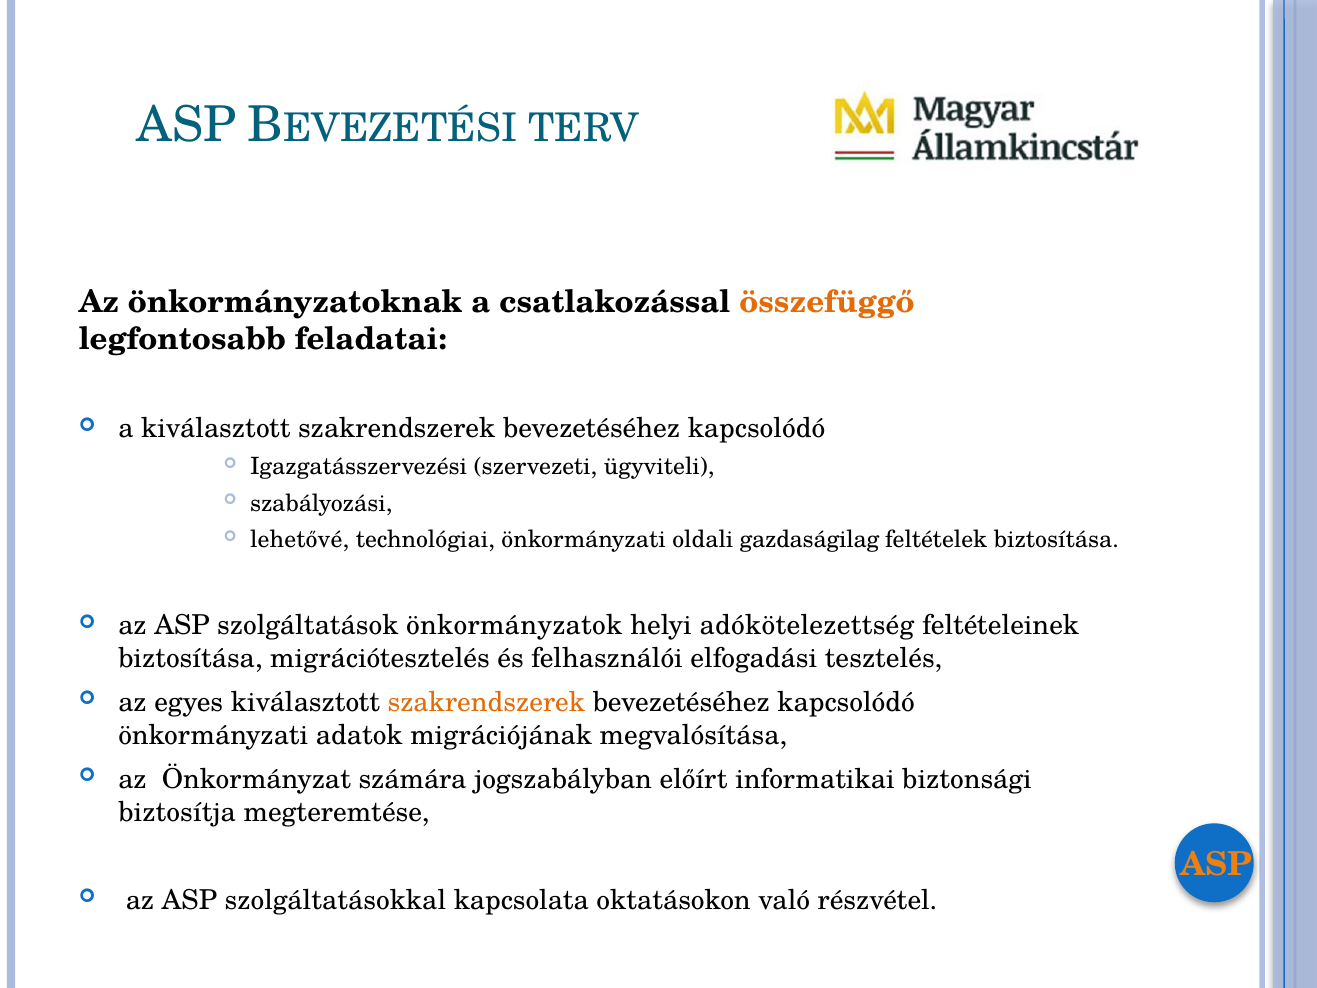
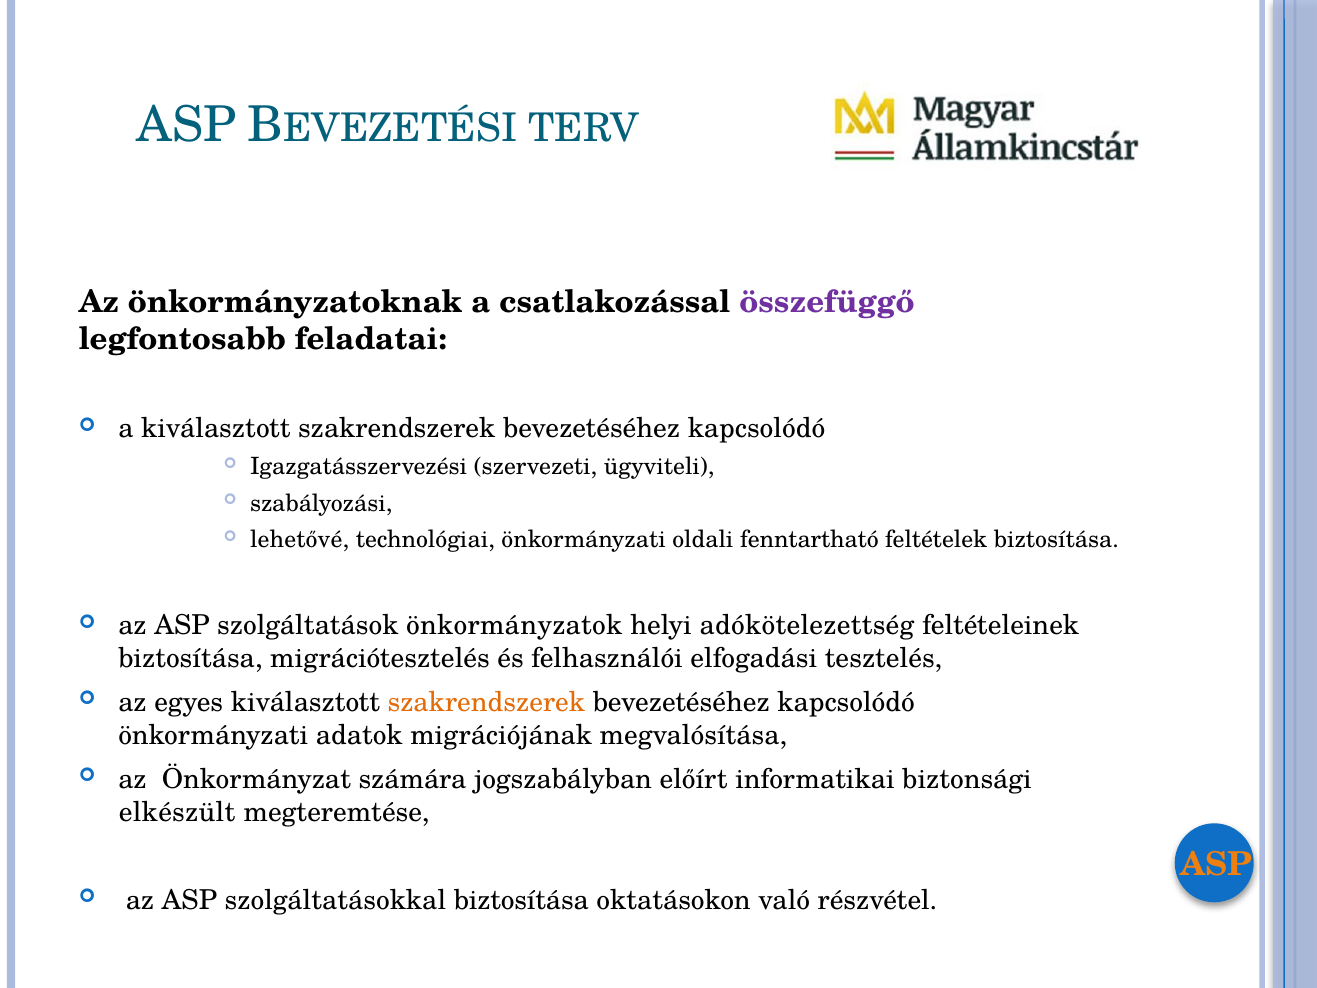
összefüggő colour: orange -> purple (827, 302)
gazdaságilag: gazdaságilag -> fenntartható (809, 539)
biztosítja: biztosítja -> elkészült (177, 812)
szolgáltatásokkal kapcsolata: kapcsolata -> biztosítása (521, 900)
